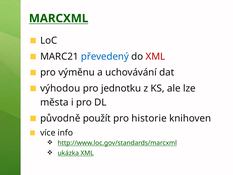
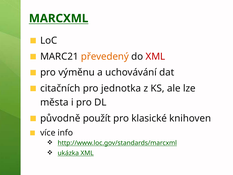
převedený colour: blue -> orange (105, 56)
výhodou: výhodou -> citačních (60, 88)
jednotku: jednotku -> jednotka (121, 88)
historie: historie -> klasické (149, 118)
